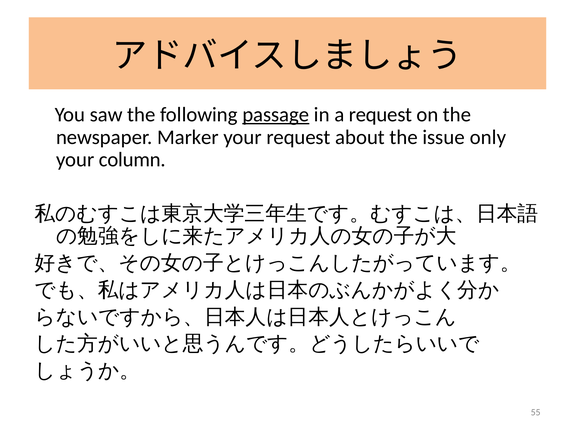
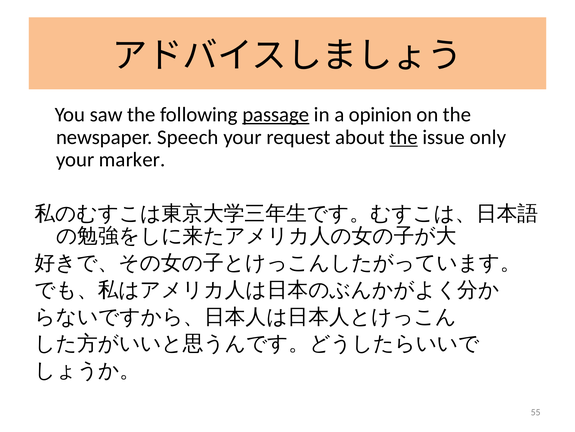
a request: request -> opinion (380, 115)
Marker: Marker -> Speech (188, 137)
the underline: none -> present (404, 137)
column: column -> marker (132, 159)
